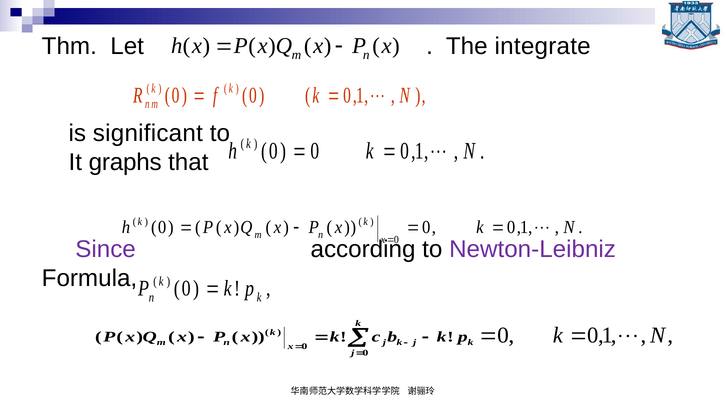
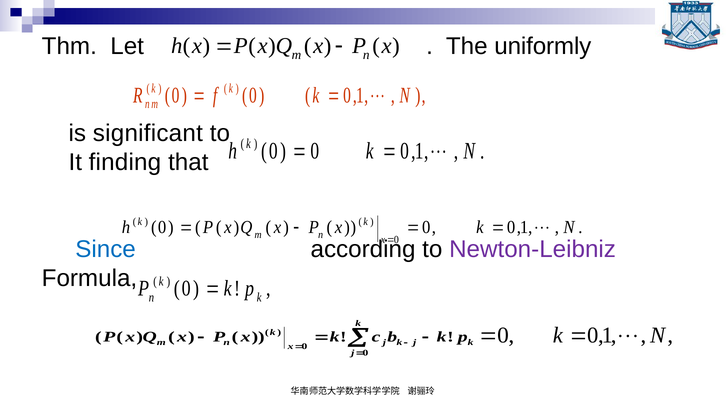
integrate: integrate -> uniformly (543, 46)
graphs: graphs -> finding (125, 162)
Since colour: purple -> blue (106, 249)
